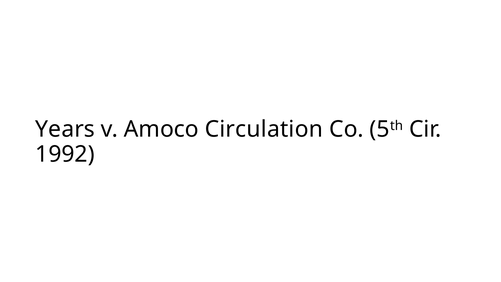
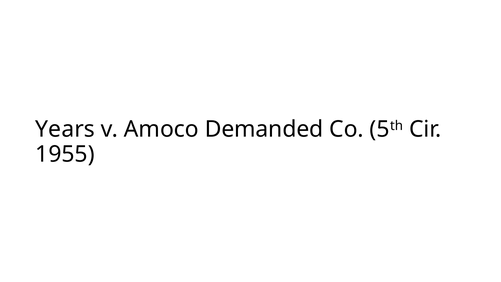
Circulation: Circulation -> Demanded (264, 129)
1992: 1992 -> 1955 (65, 154)
